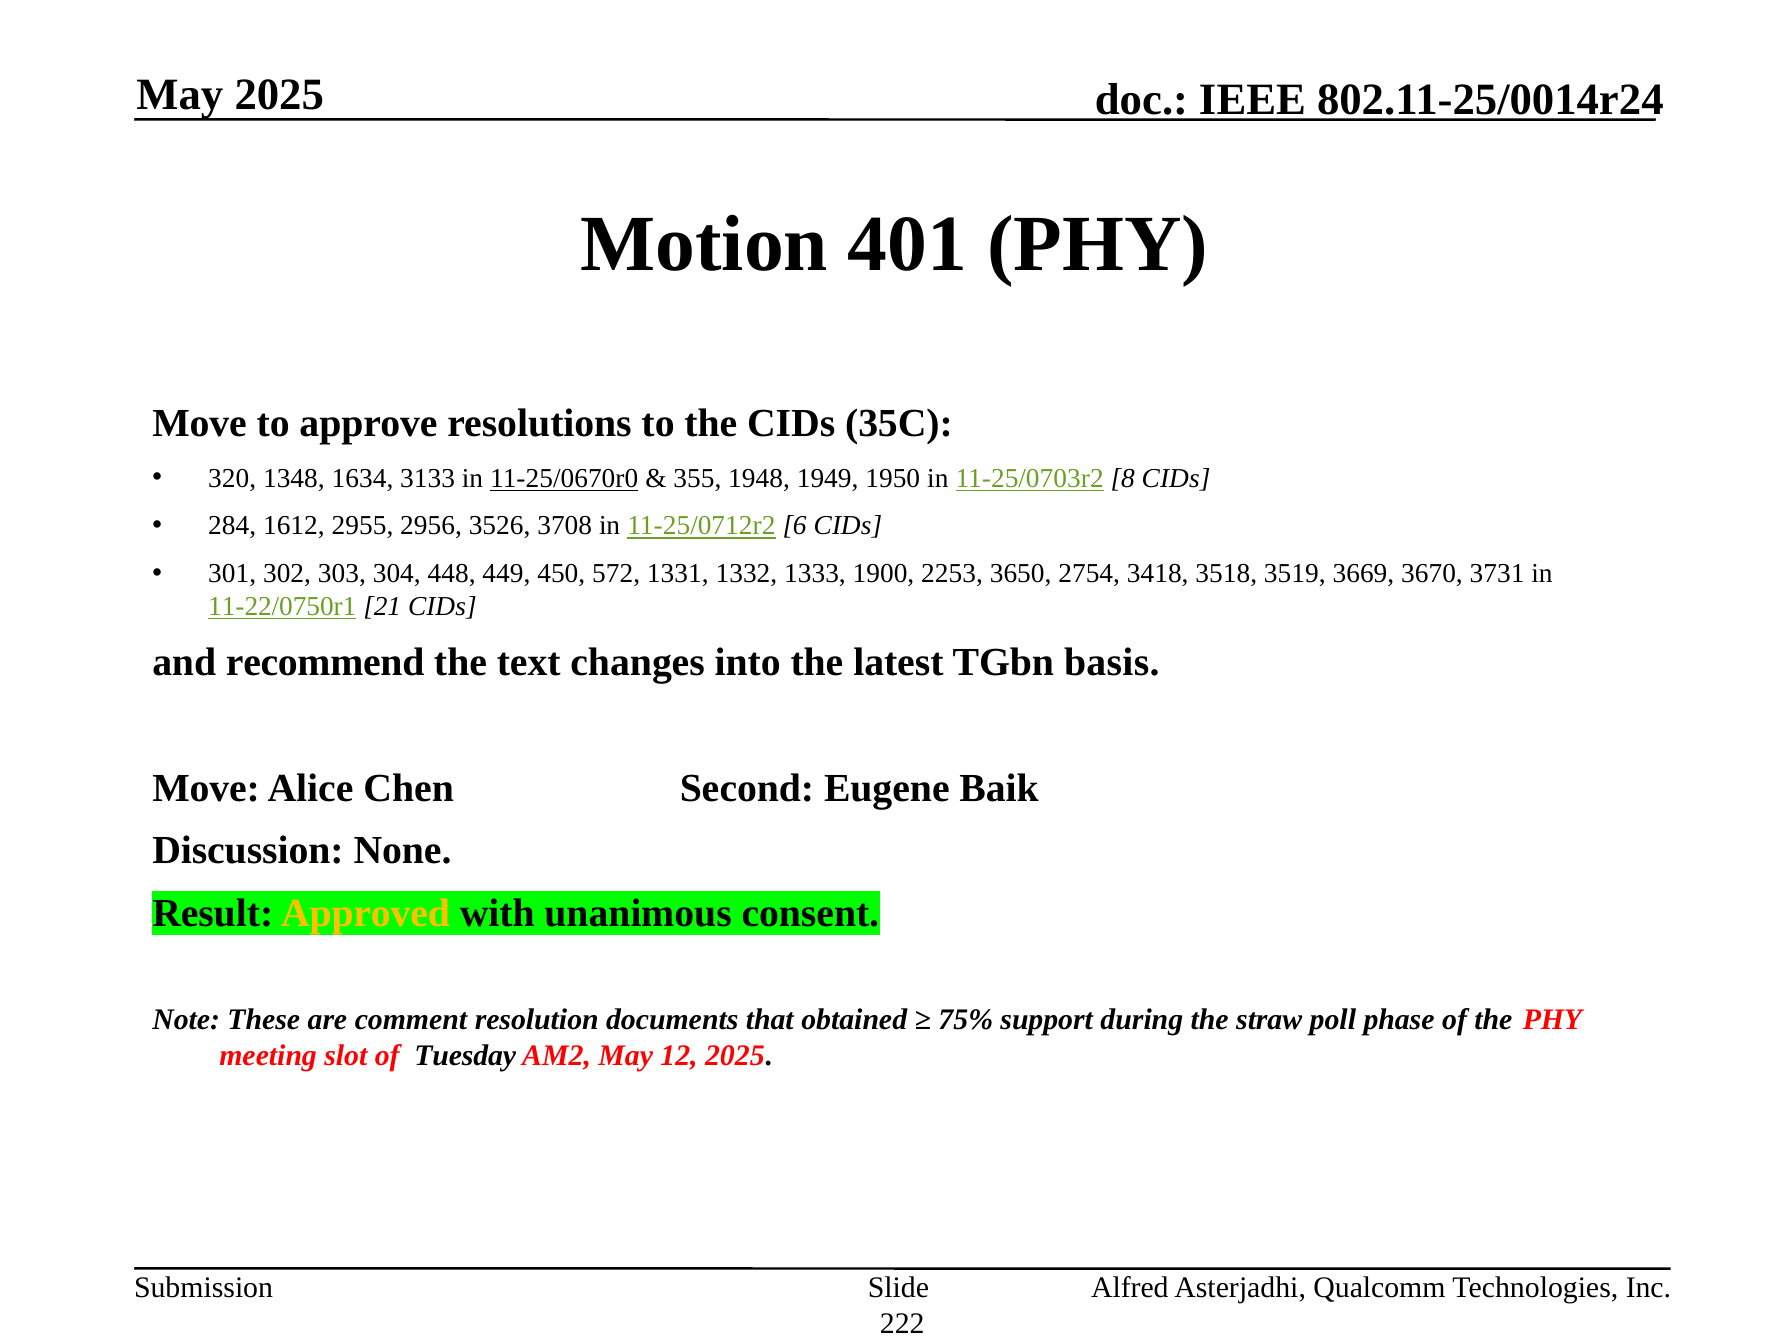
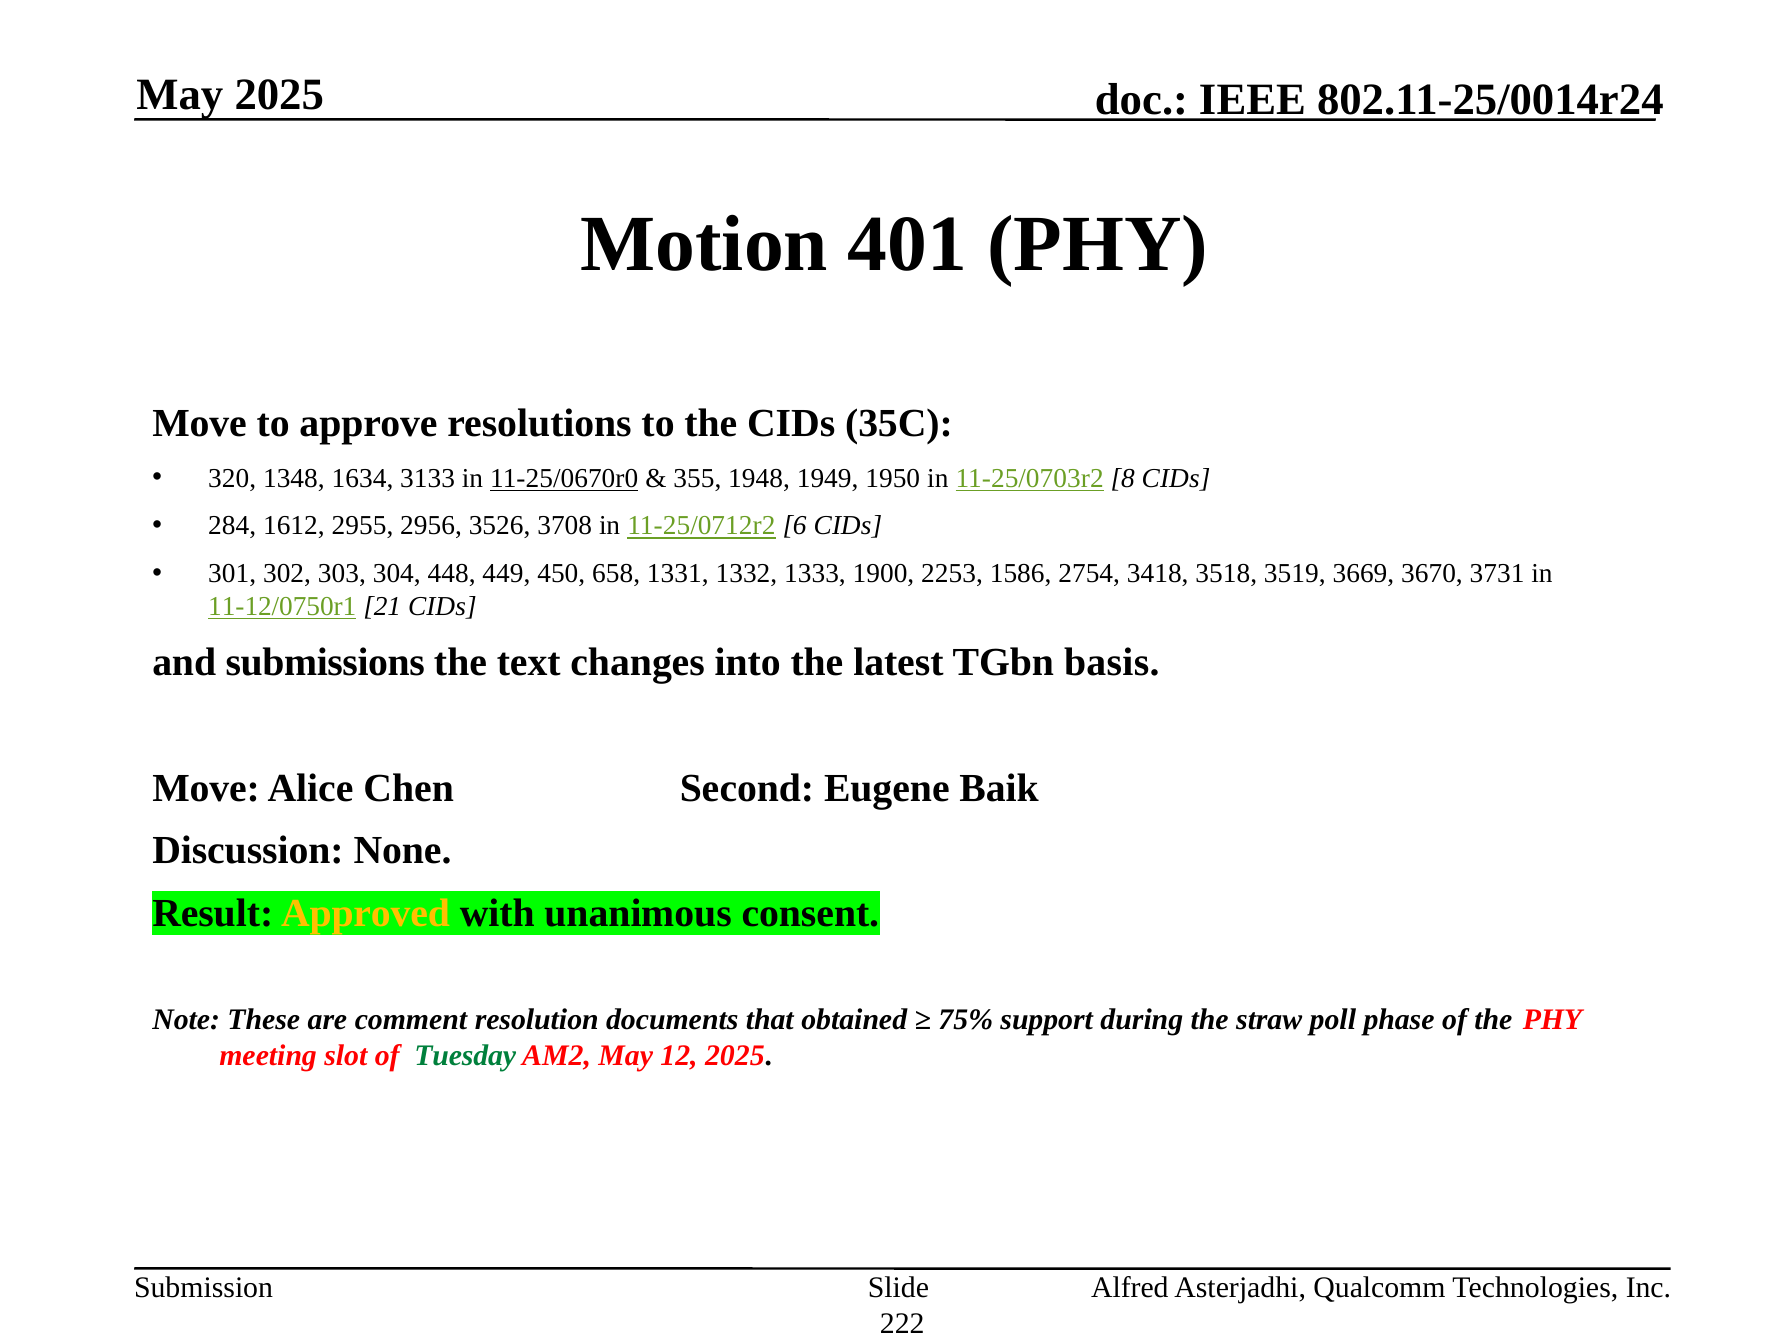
572: 572 -> 658 (616, 573)
3650: 3650 -> 1586 (1021, 573)
11-22/0750r1: 11-22/0750r1 -> 11-12/0750r1 (282, 606)
recommend: recommend -> submissions (325, 662)
Tuesday colour: black -> green (465, 1055)
